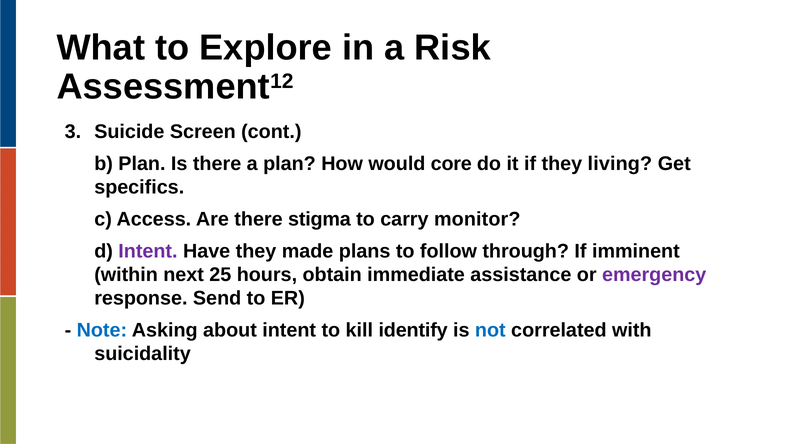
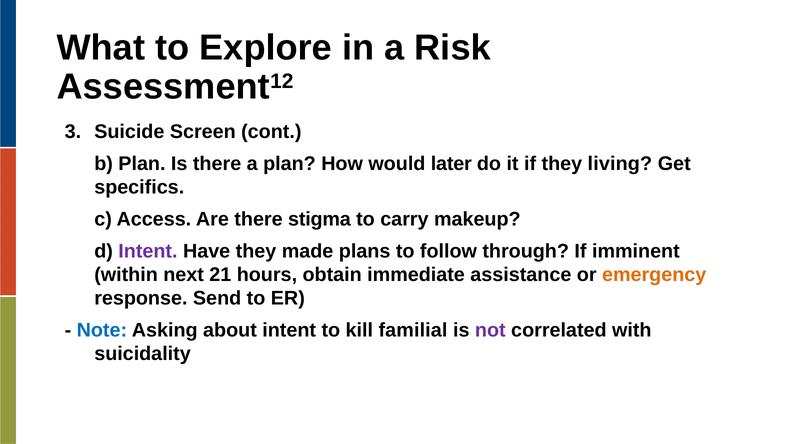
core: core -> later (451, 164)
monitor: monitor -> makeup (477, 219)
25: 25 -> 21 (220, 275)
emergency colour: purple -> orange (654, 275)
identify: identify -> familial (413, 331)
not colour: blue -> purple (490, 331)
